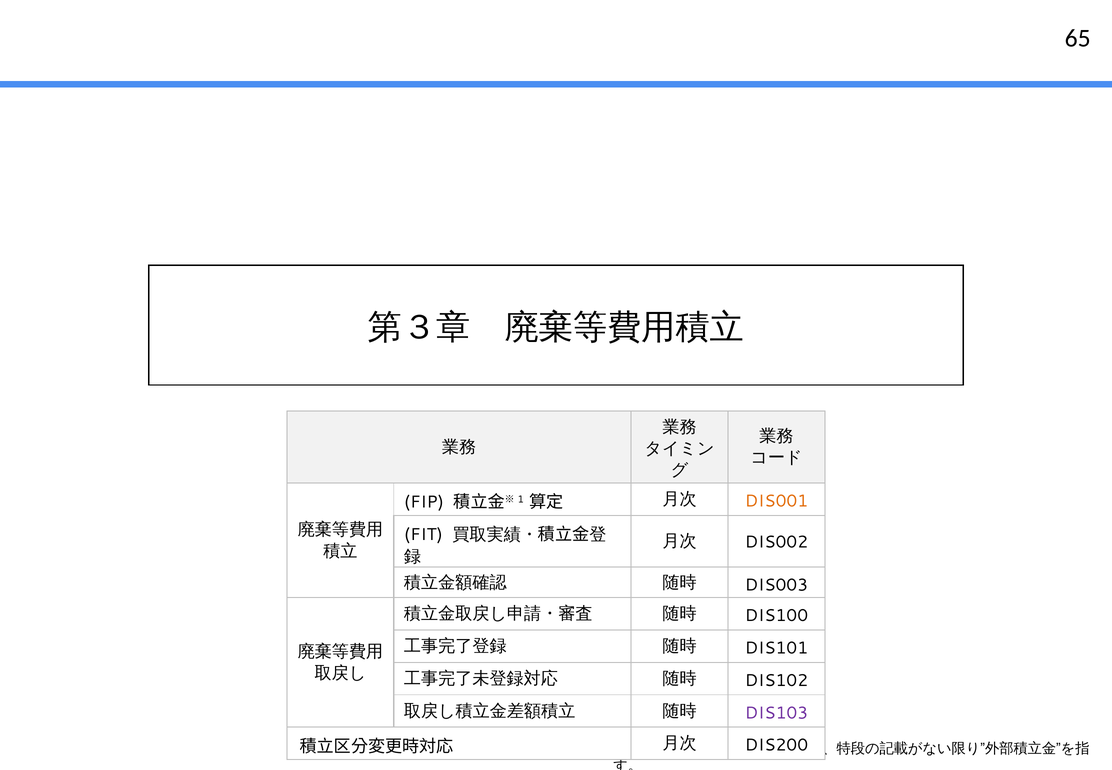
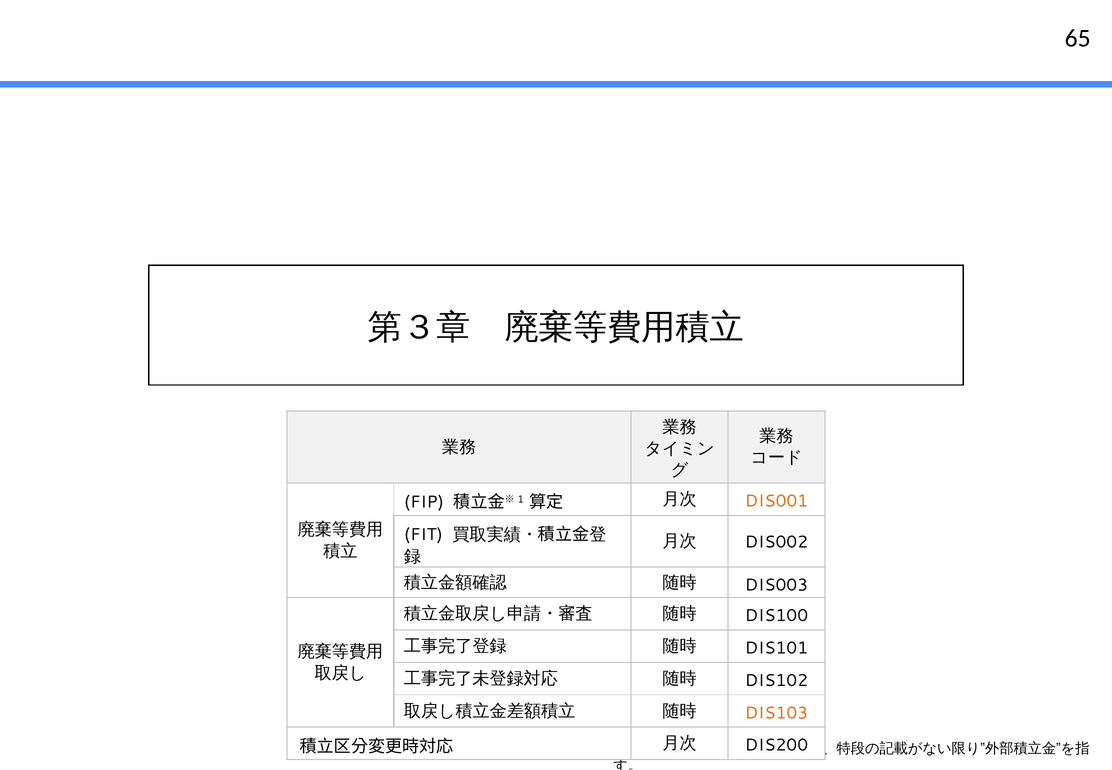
DIS103 colour: purple -> orange (776, 713)
